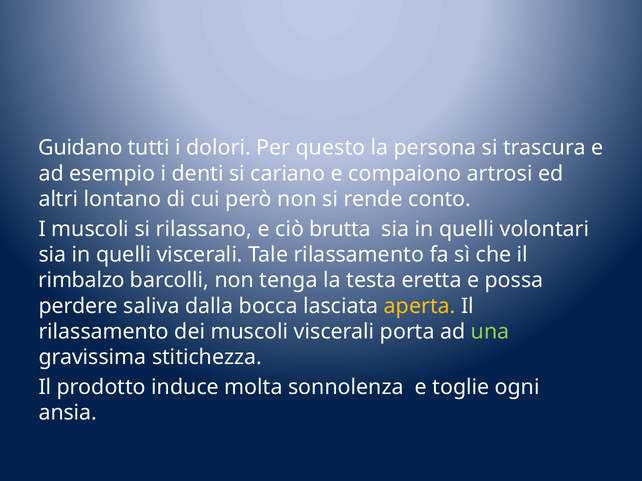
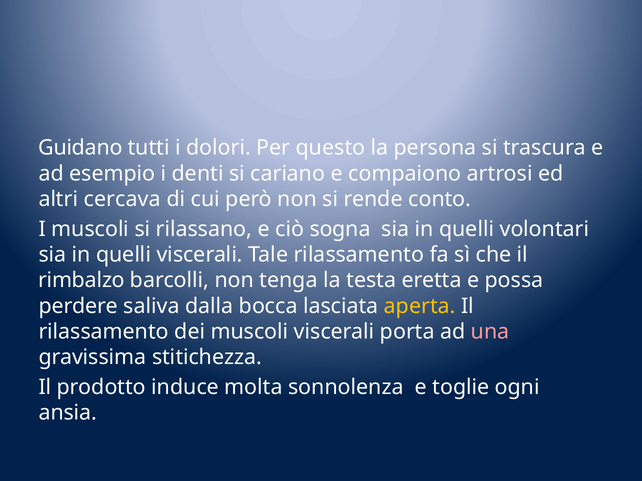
lontano: lontano -> cercava (122, 199)
brutta: brutta -> sogna (340, 229)
una colour: light green -> pink (490, 332)
